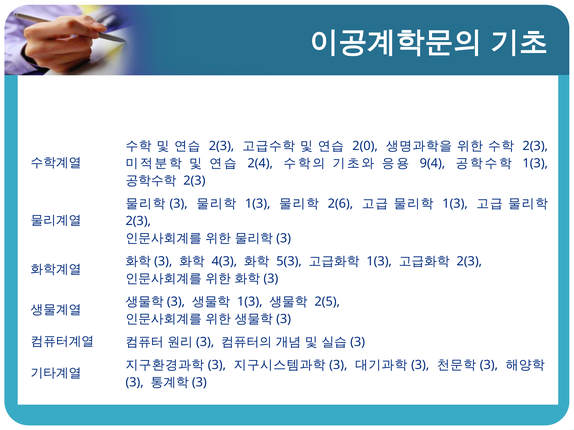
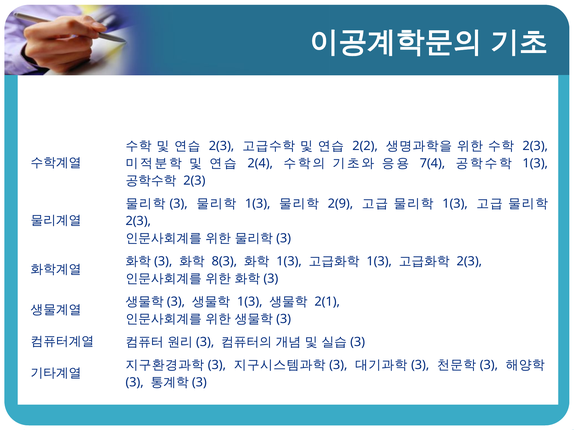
2(0: 2(0 -> 2(2 (365, 146)
9(4: 9(4 -> 7(4 (432, 163)
2(6: 2(6 -> 2(9 (340, 204)
4(3: 4(3 -> 8(3 (224, 262)
5(3: 5(3 -> 1(3 (289, 262)
2(5: 2(5 -> 2(1 (327, 302)
